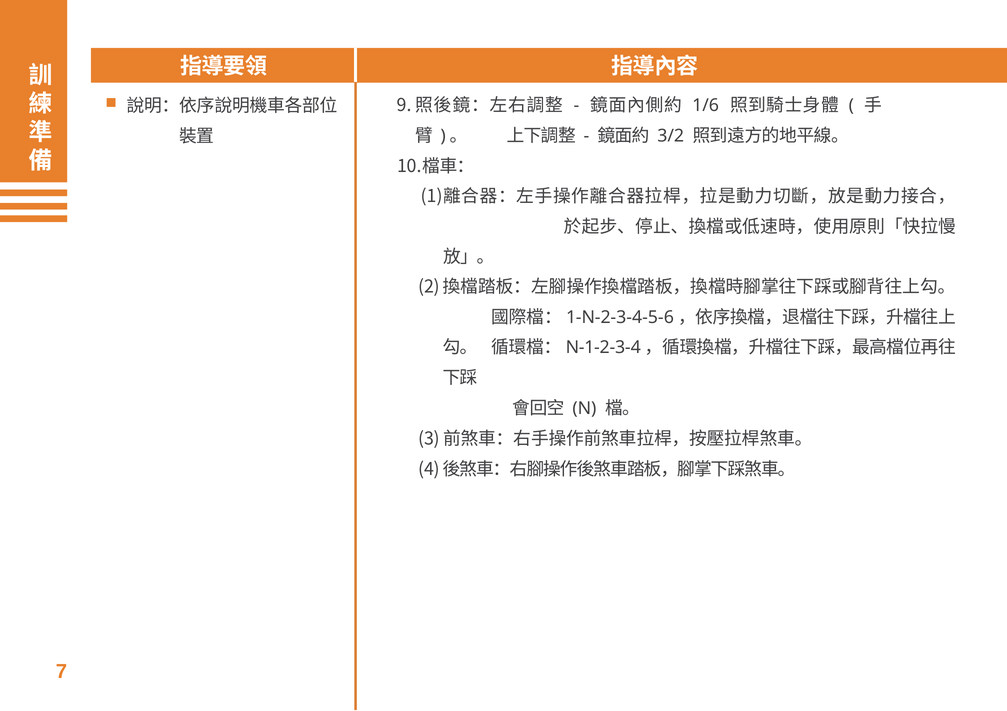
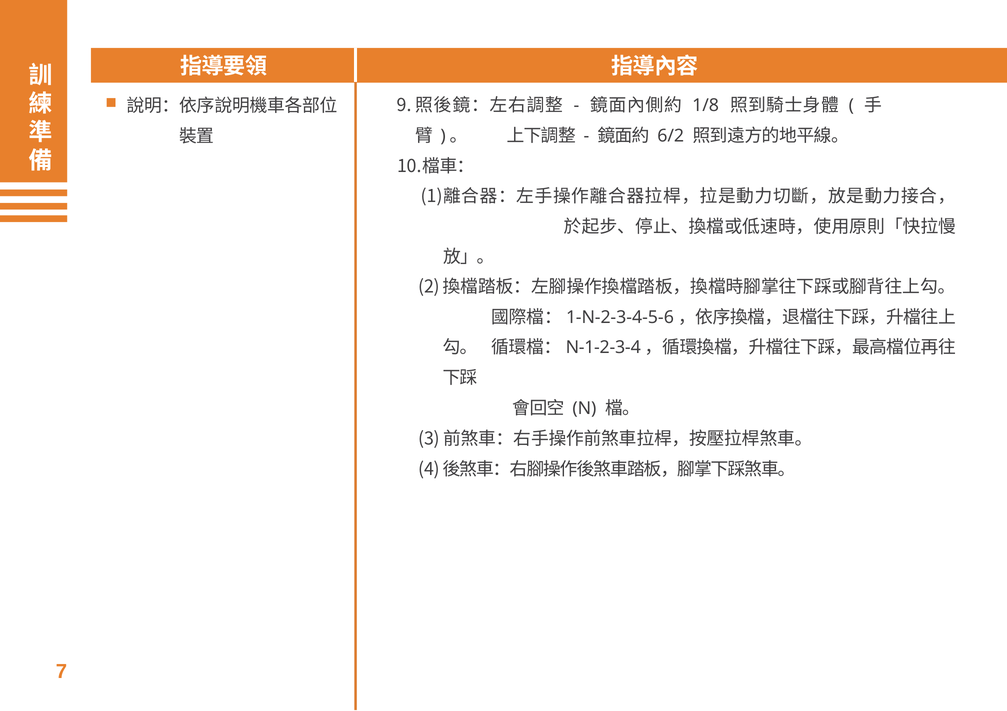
1/6: 1/6 -> 1/8 (706, 105)
3/2: 3/2 -> 6/2 (671, 136)
